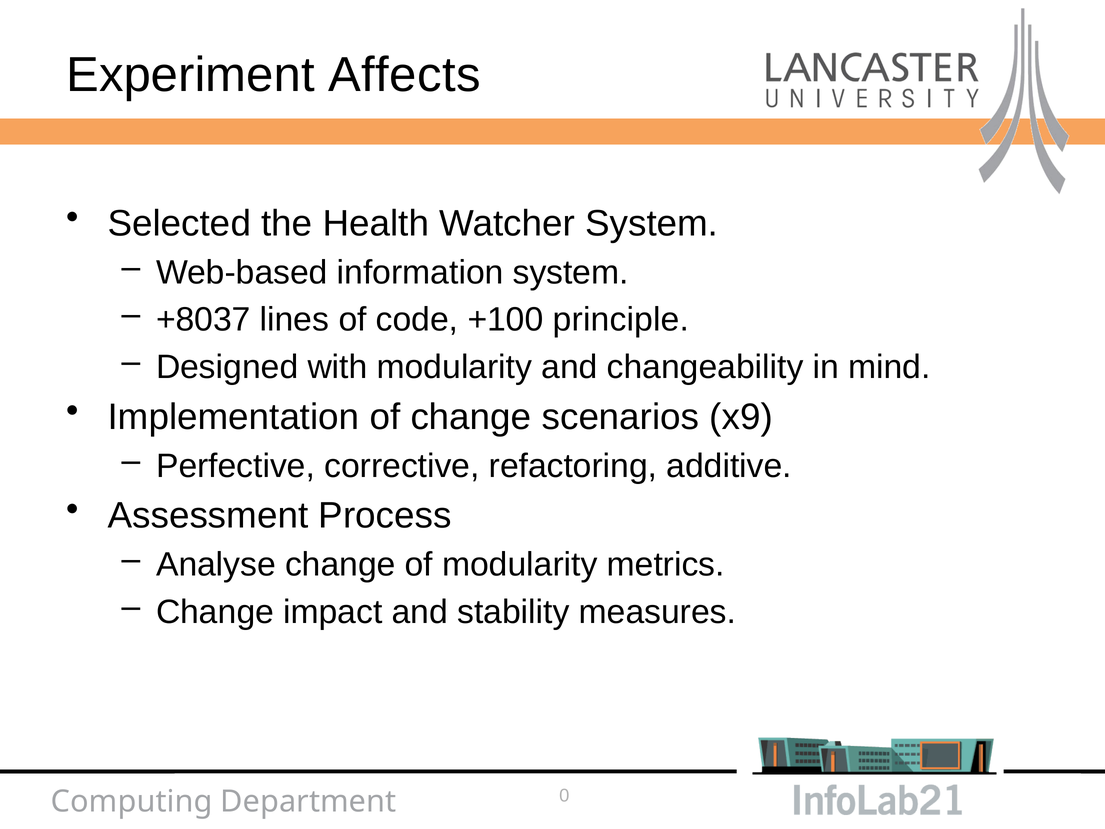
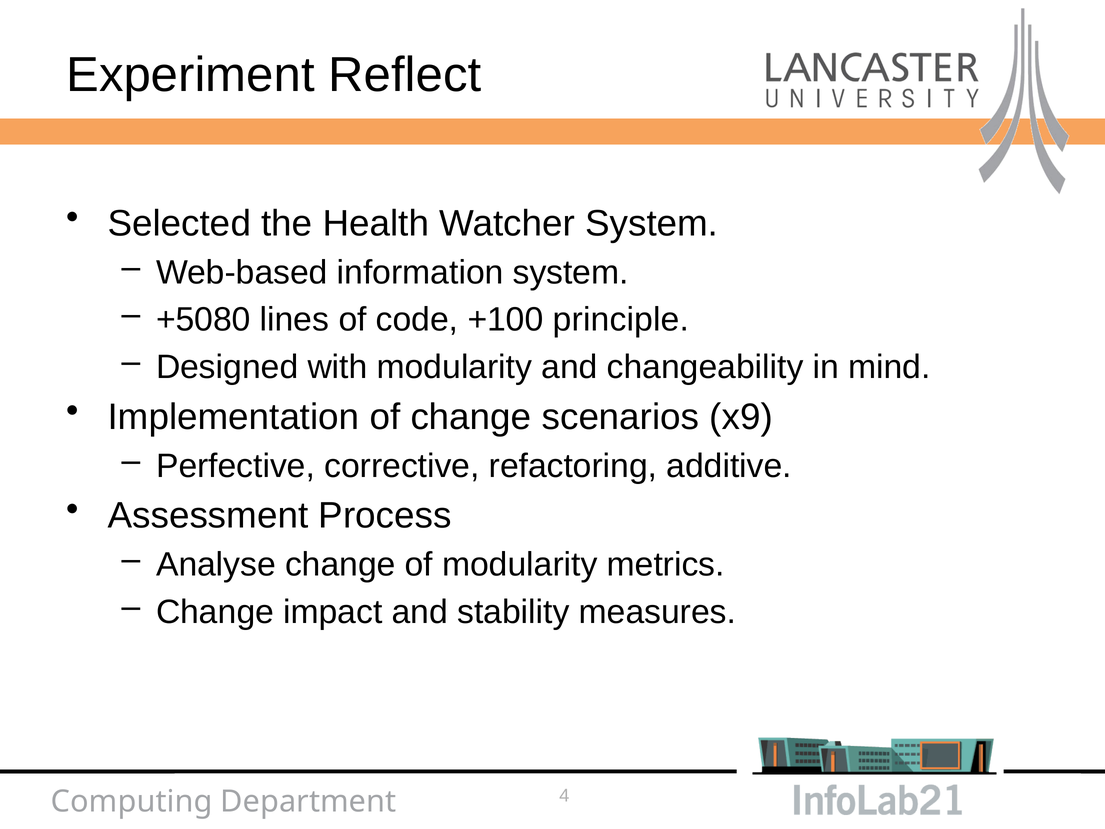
Affects: Affects -> Reflect (405, 75)
+8037: +8037 -> +5080 (203, 320)
0: 0 -> 4 (564, 795)
